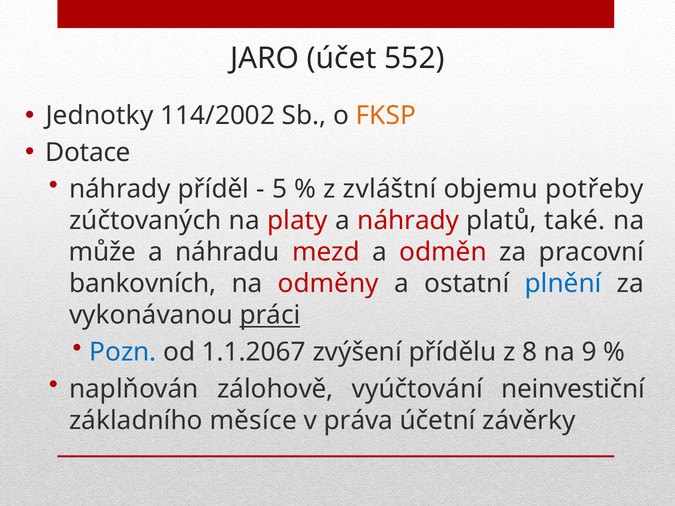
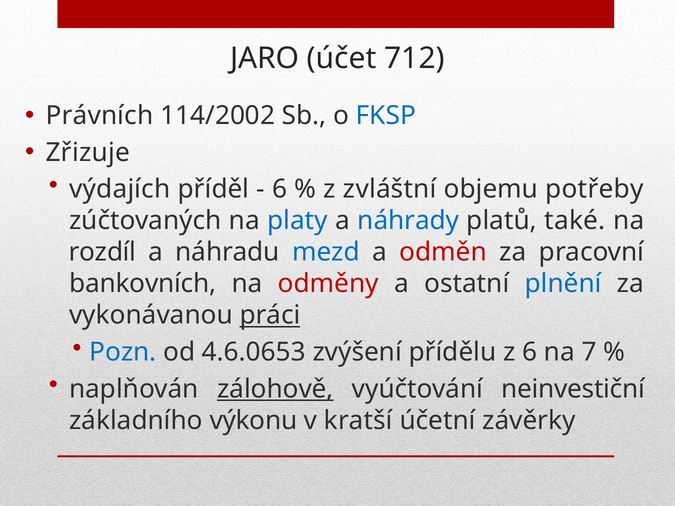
552: 552 -> 712 (414, 58)
Jednotky: Jednotky -> Právních (99, 116)
FKSP colour: orange -> blue (386, 116)
Dotace: Dotace -> Zřizuje (88, 153)
náhrady: náhrady -> výdajích (120, 189)
5: 5 -> 6 (280, 189)
platy colour: red -> blue (298, 221)
náhrady colour: red -> blue (408, 221)
může: může -> rozdíl (102, 252)
mezd colour: red -> blue (326, 252)
1.1.2067: 1.1.2067 -> 4.6.0653 (254, 352)
z 8: 8 -> 6 (530, 352)
9: 9 -> 7 (589, 352)
zálohově underline: none -> present (275, 389)
měsíce: měsíce -> výkonu (253, 421)
práva: práva -> kratší (358, 421)
